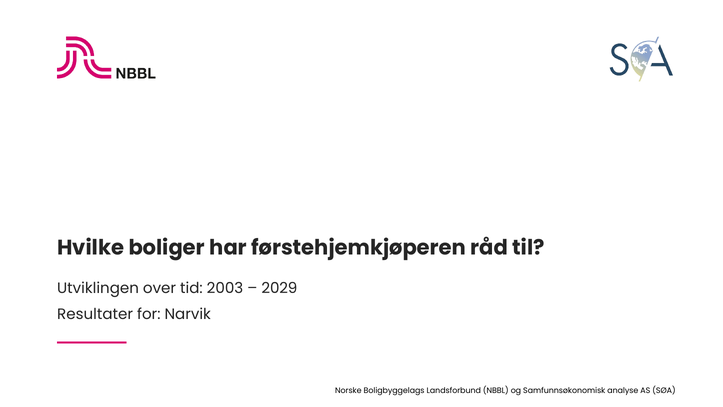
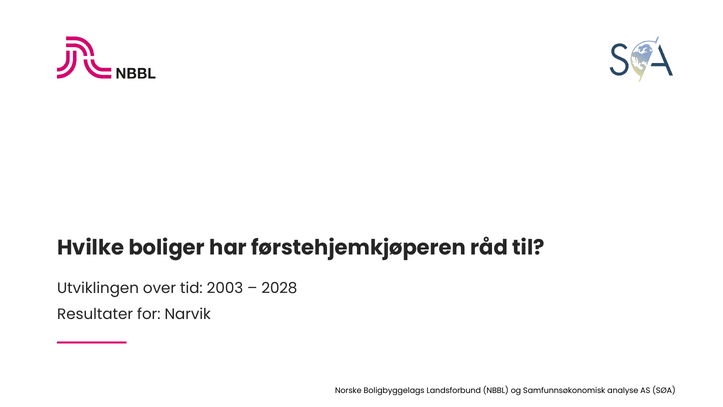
2029: 2029 -> 2028 (279, 288)
